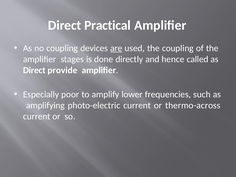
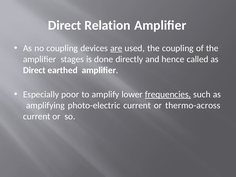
Practical: Practical -> Relation (107, 25)
provide: provide -> earthed (63, 70)
frequencies underline: none -> present (168, 94)
